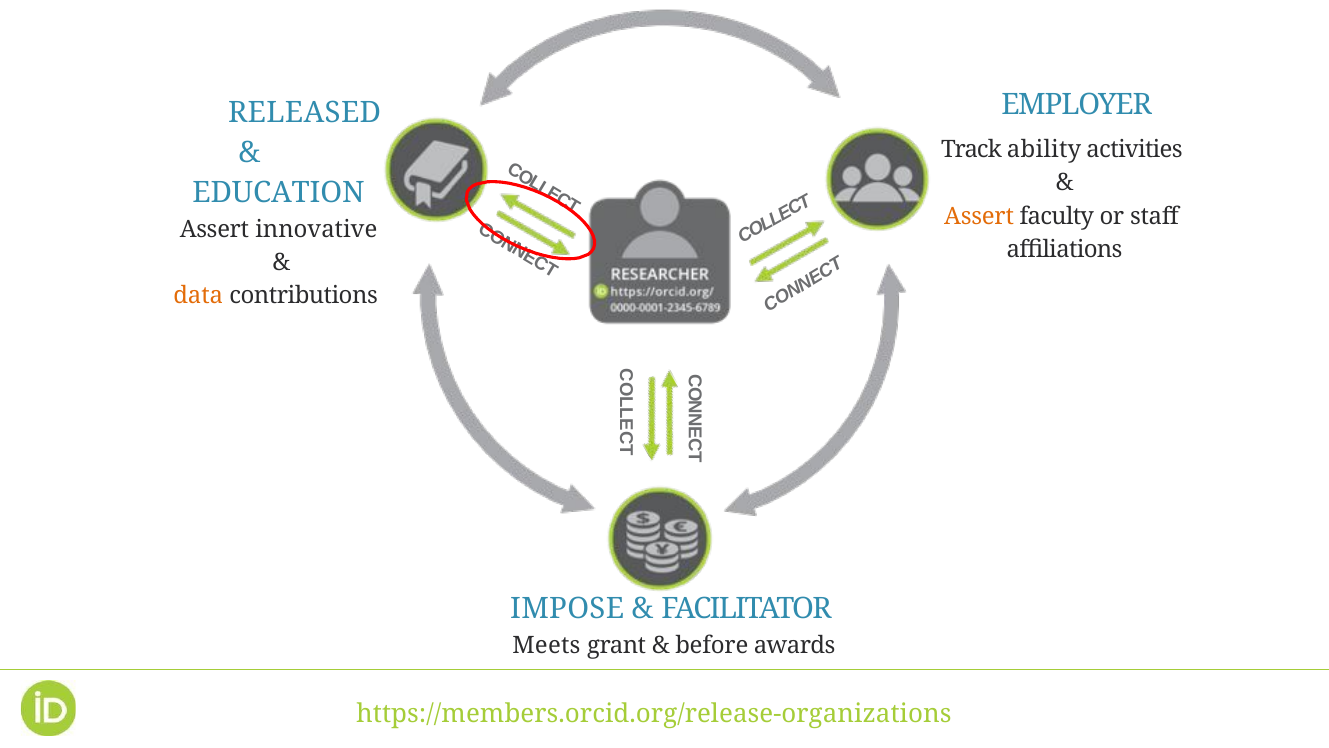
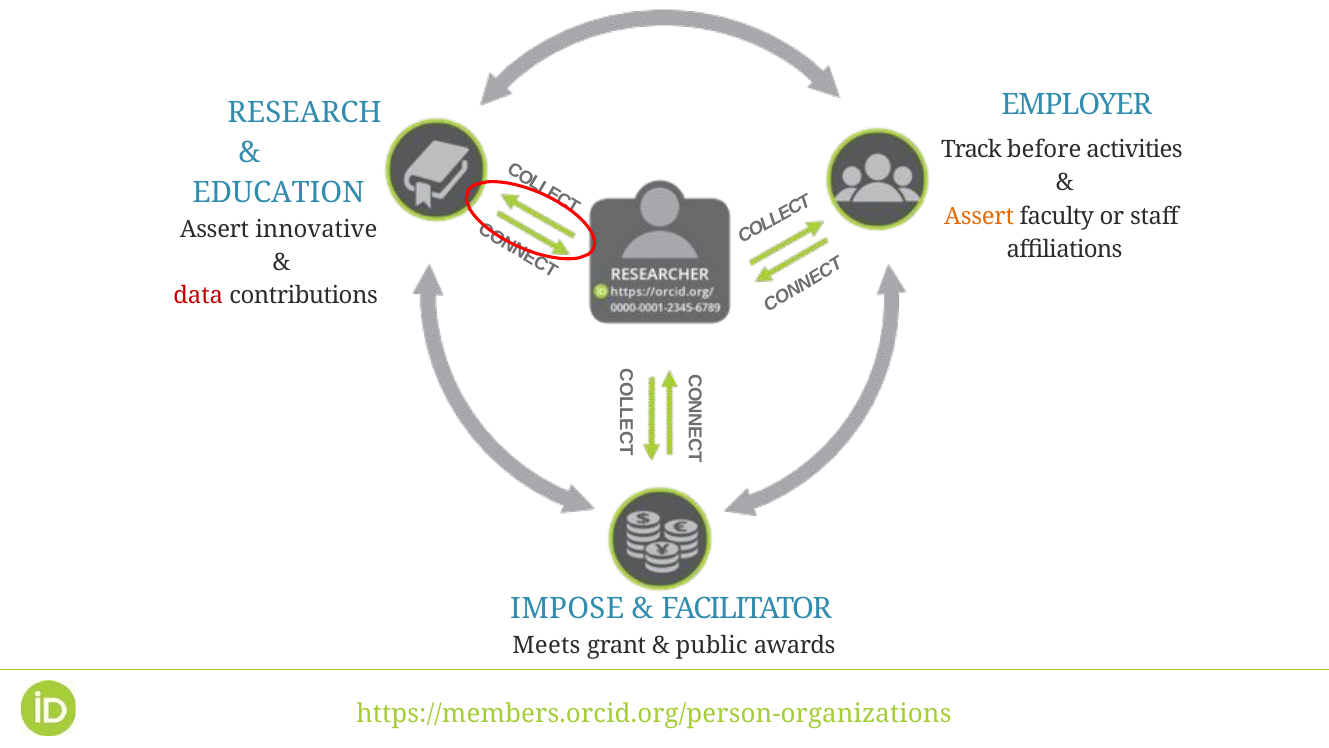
RELEASED: RELEASED -> RESEARCH (305, 112)
ability: ability -> before (1044, 150)
data colour: orange -> red (198, 295)
before: before -> public (712, 645)
https://members.orcid.org/release-organizations: https://members.orcid.org/release-organizations -> https://members.orcid.org/person-organizations (654, 714)
